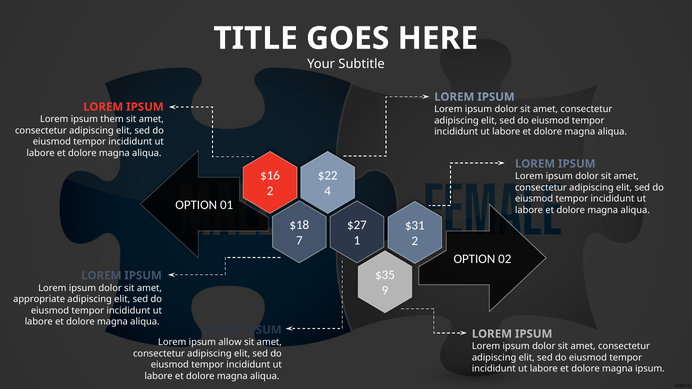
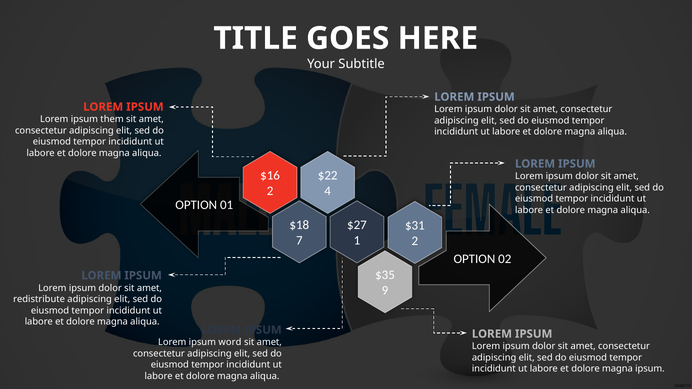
appropriate: appropriate -> redistribute (39, 299)
allow: allow -> word (230, 343)
